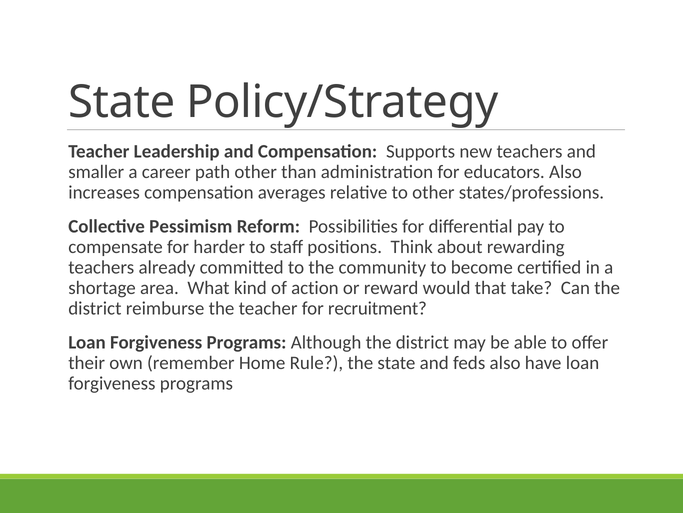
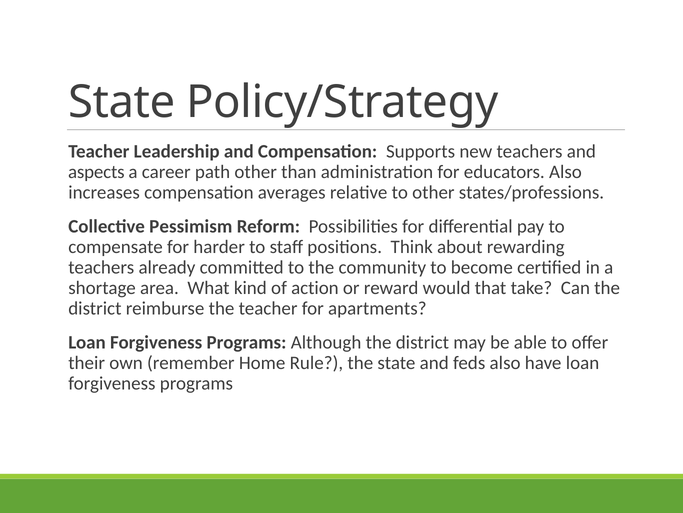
smaller: smaller -> aspects (96, 172)
recruitment: recruitment -> apartments (377, 308)
